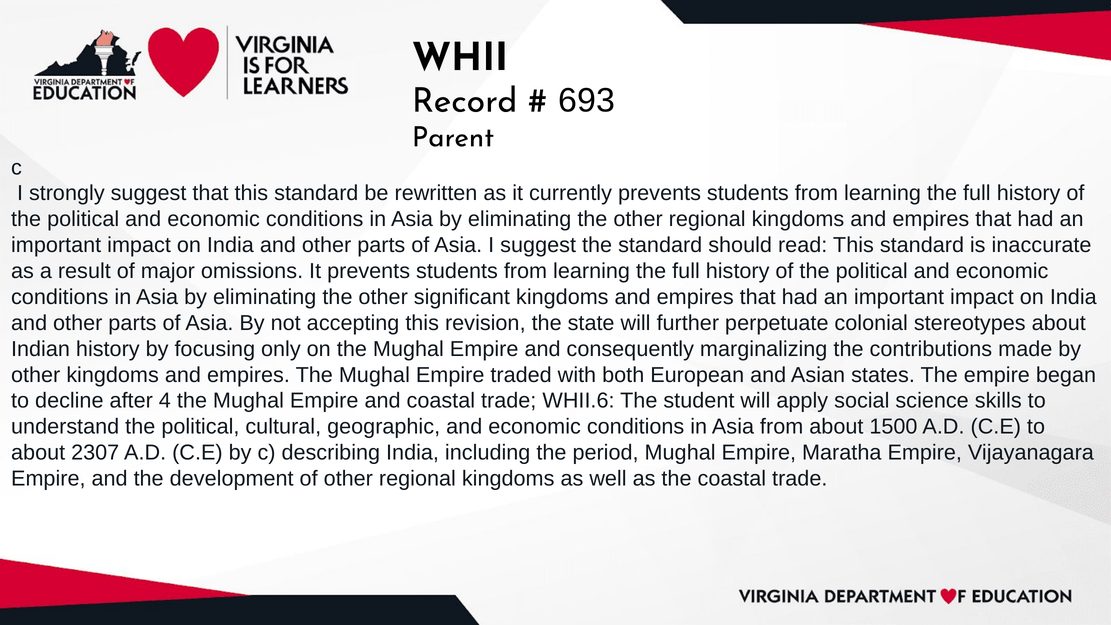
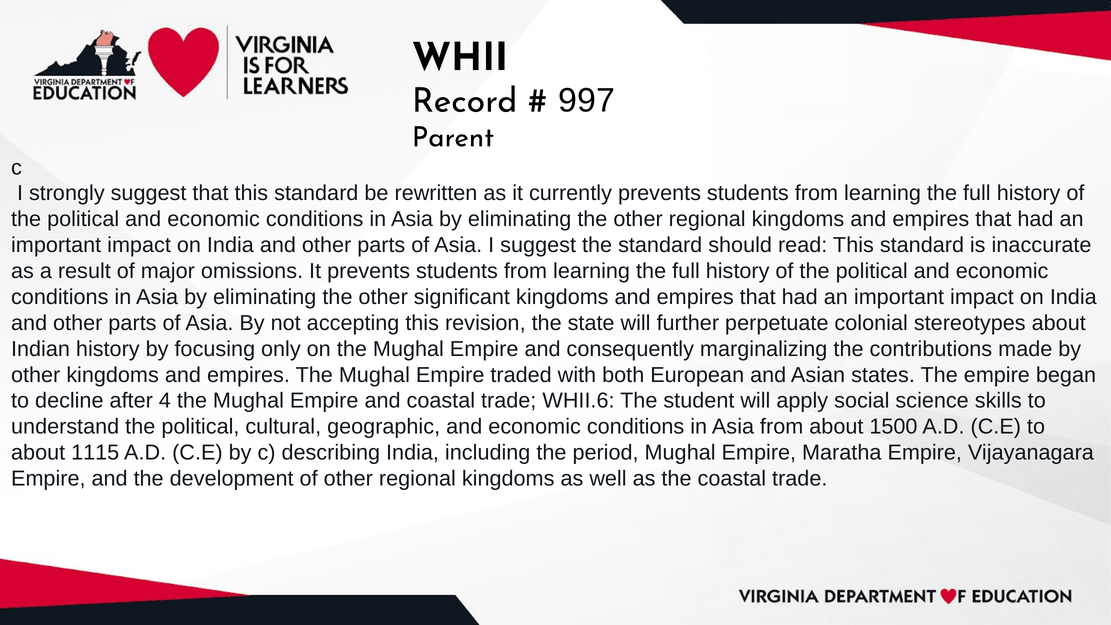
693: 693 -> 997 (587, 101)
2307: 2307 -> 1115 (95, 453)
